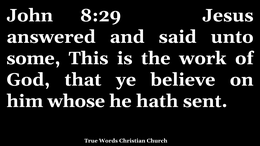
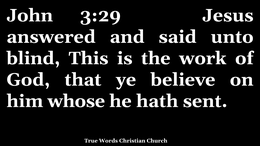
8:29: 8:29 -> 3:29 (100, 16)
some: some -> blind (33, 58)
